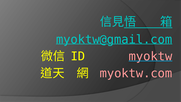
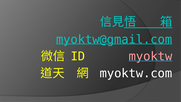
myoktw.com colour: pink -> white (136, 73)
